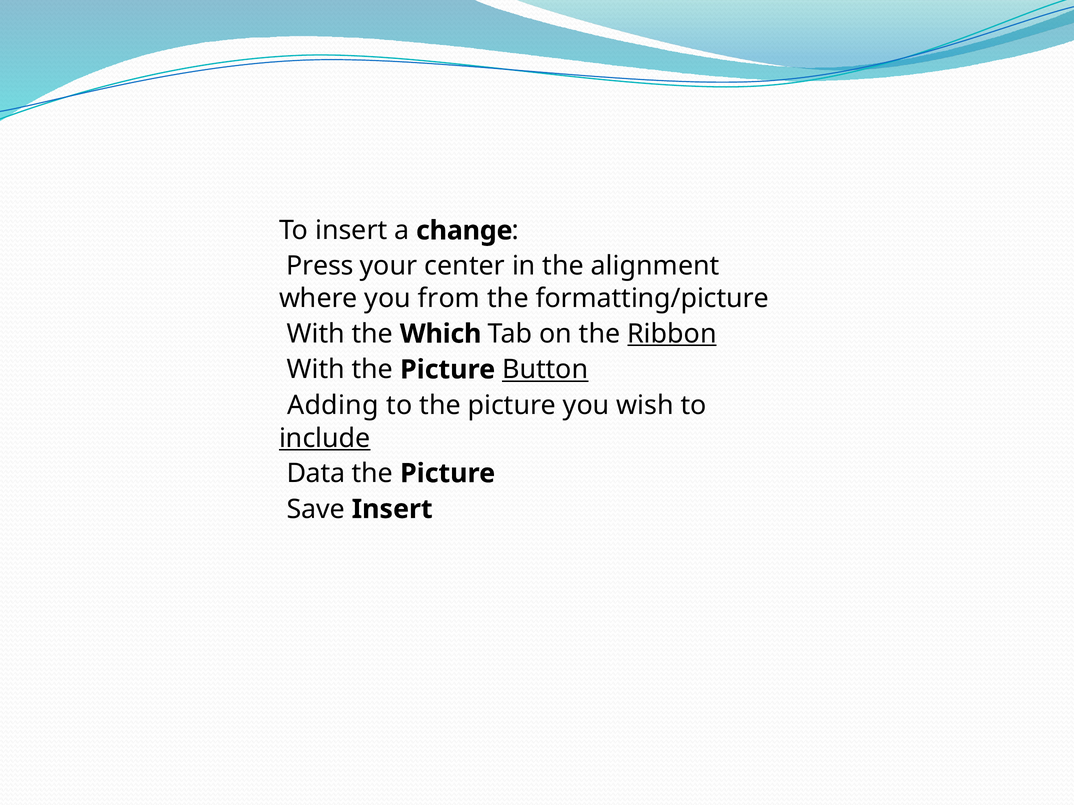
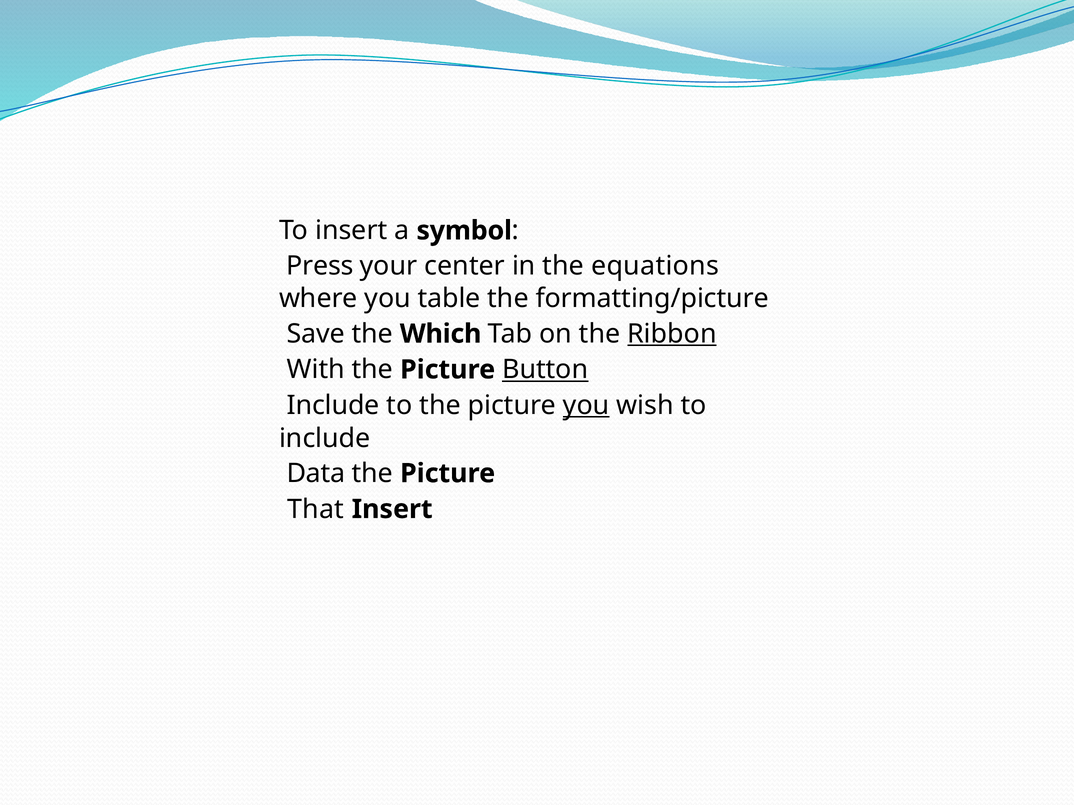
change: change -> symbol (464, 231)
alignment: alignment -> equations (655, 266)
from: from -> table (449, 299)
With: With -> Save (316, 334)
Adding: Adding -> Include (333, 406)
you underline: none -> present (586, 406)
include underline: present -> none (325, 438)
Save: Save -> That (316, 509)
